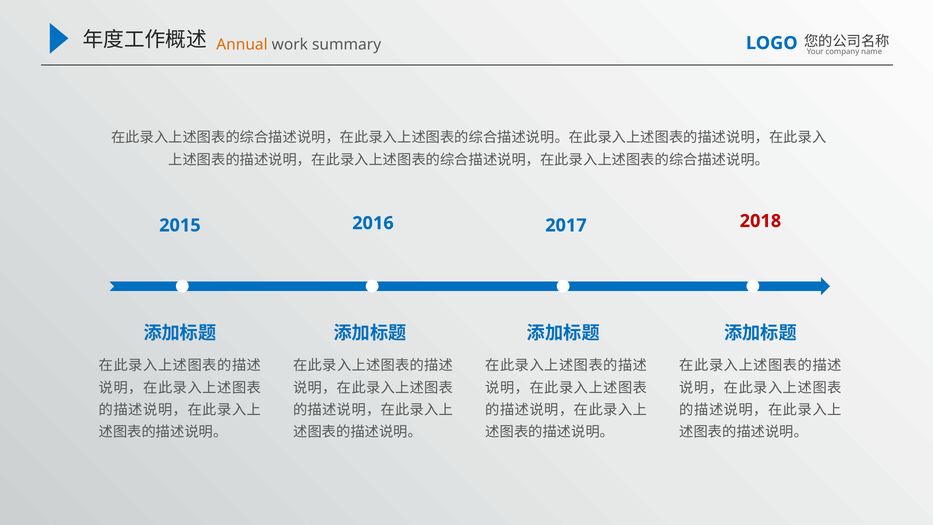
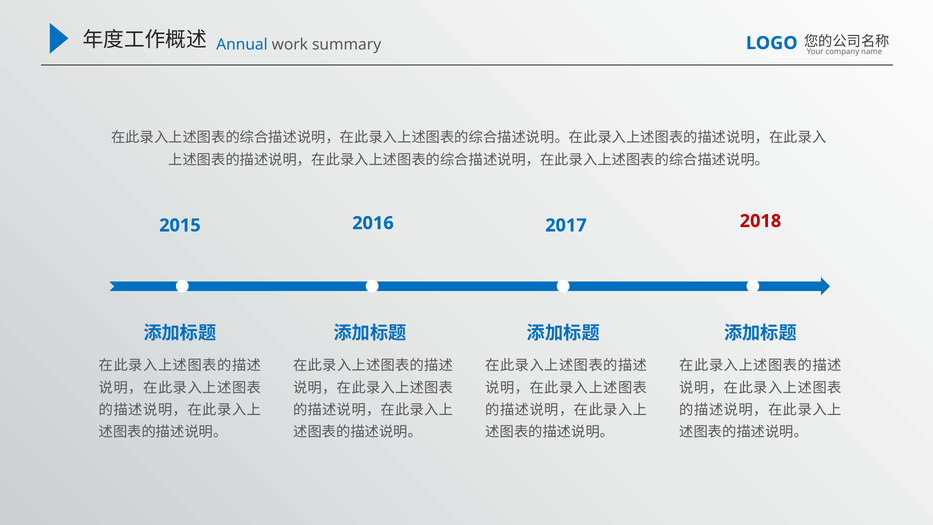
Annual colour: orange -> blue (242, 45)
